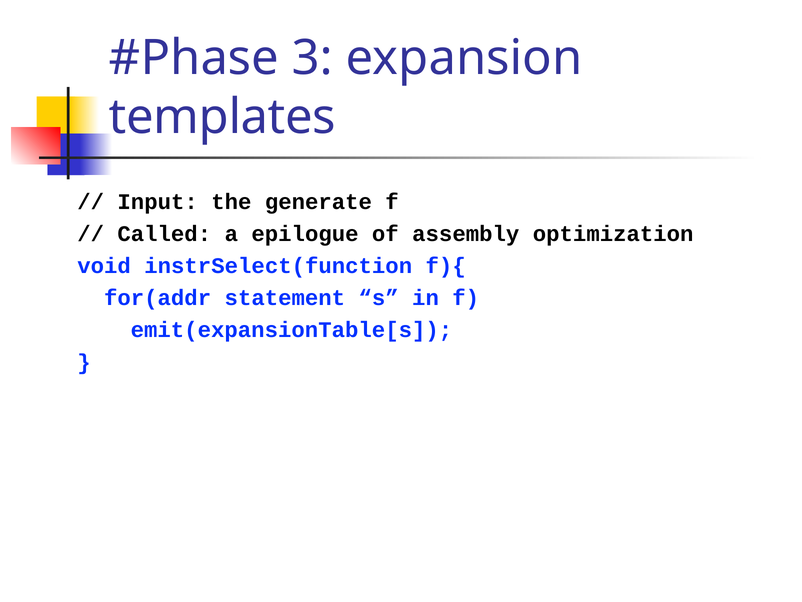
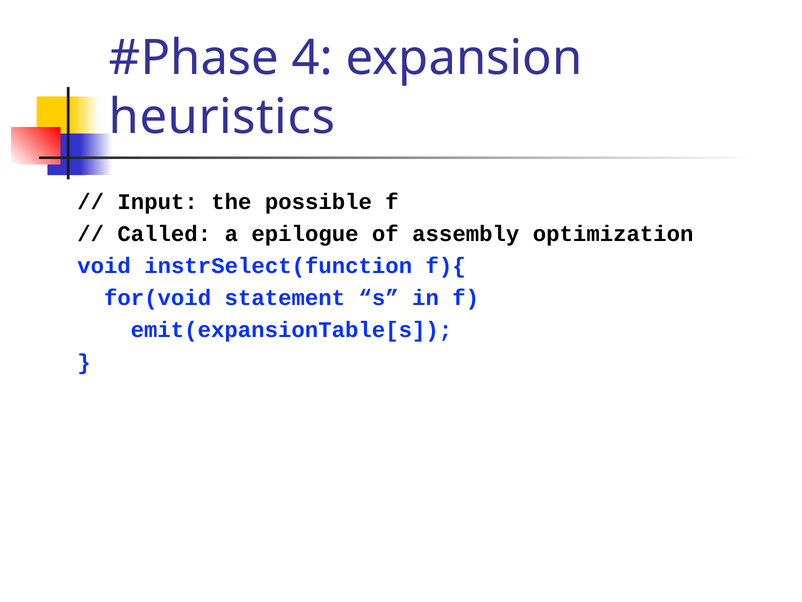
3: 3 -> 4 (312, 58)
templates: templates -> heuristics (222, 117)
generate: generate -> possible (318, 202)
for(addr: for(addr -> for(void (158, 298)
